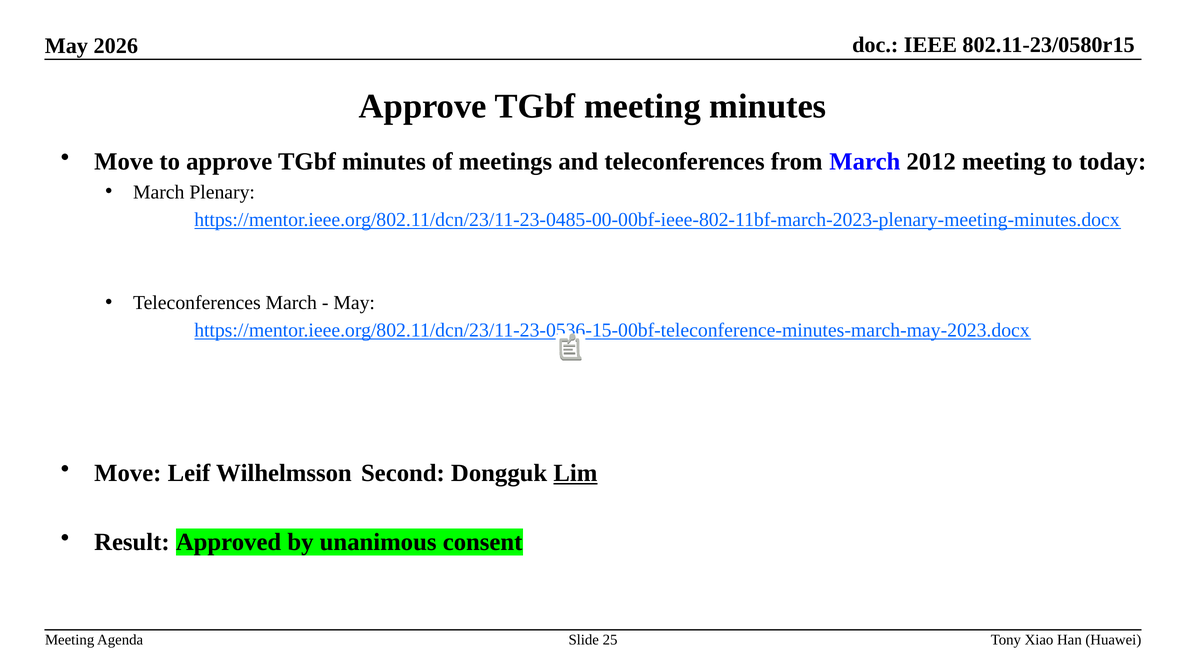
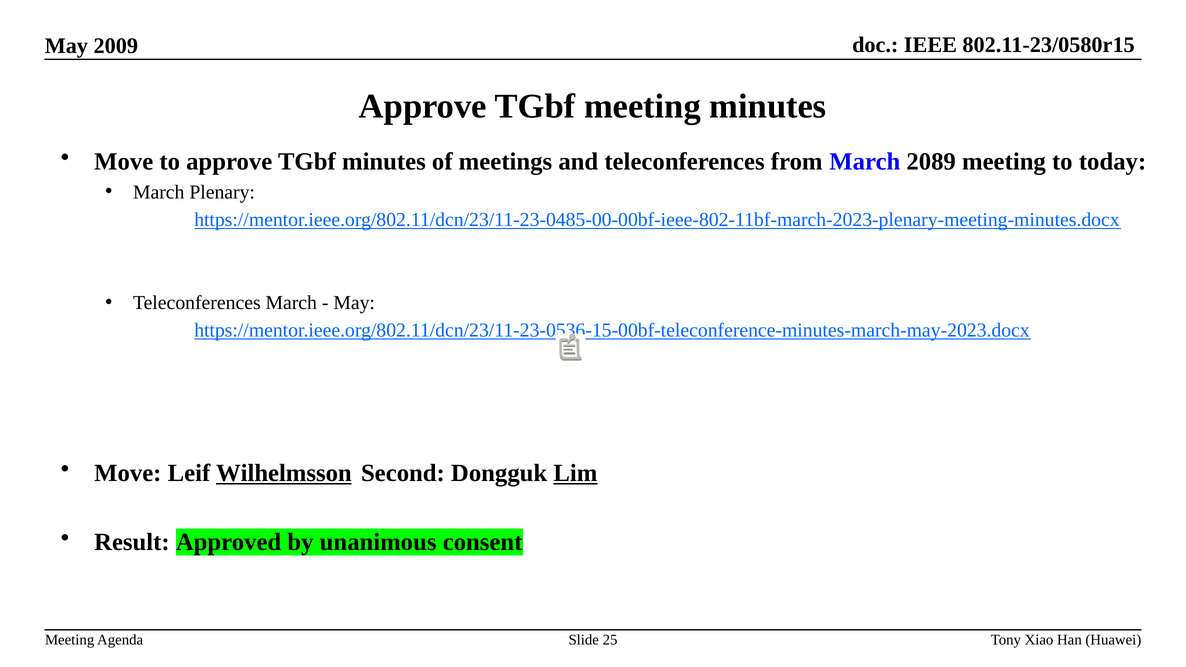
2026: 2026 -> 2009 (116, 46)
2012: 2012 -> 2089 (931, 162)
Wilhelmsson underline: none -> present (284, 473)
